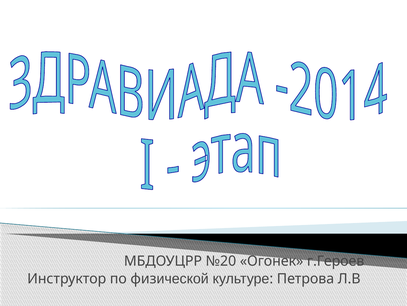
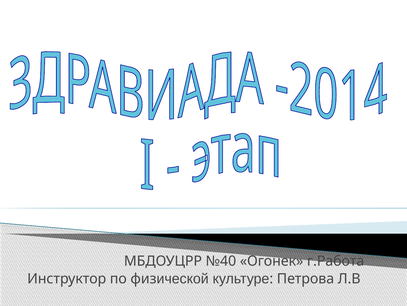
№20: №20 -> №40 (221, 261)
г.Героев: г.Героев -> г.Работа (336, 261)
